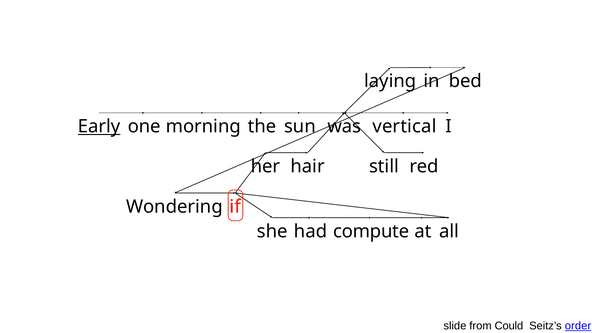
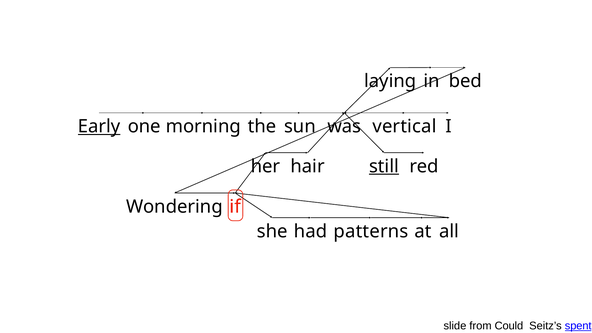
still underline: none -> present (384, 166)
compute: compute -> patterns (371, 231)
order: order -> spent (578, 326)
